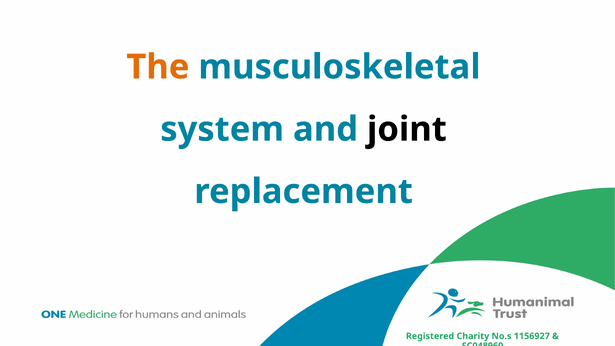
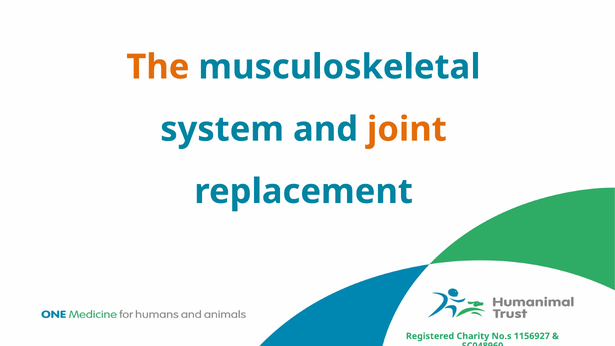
joint colour: black -> orange (407, 129)
